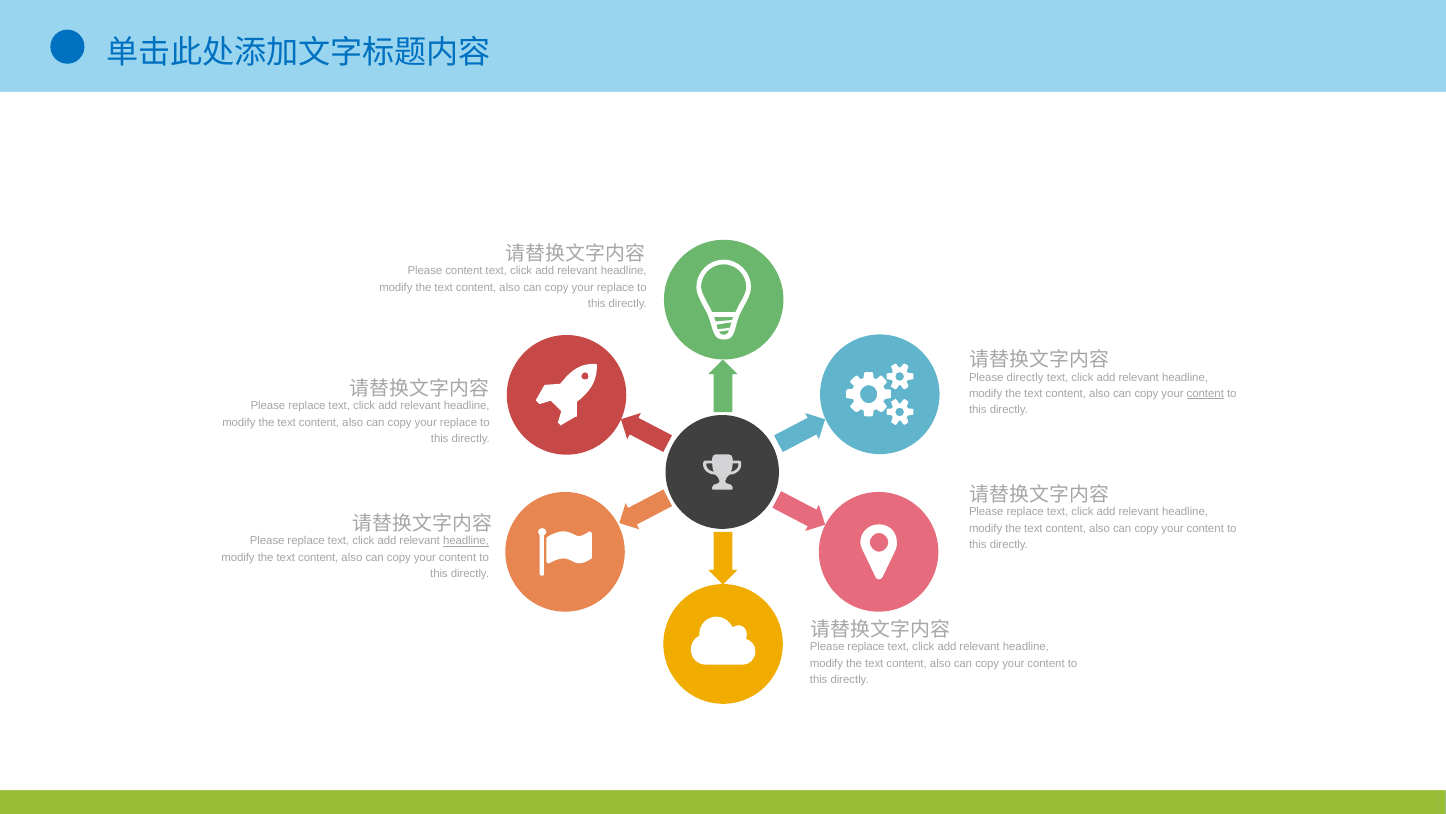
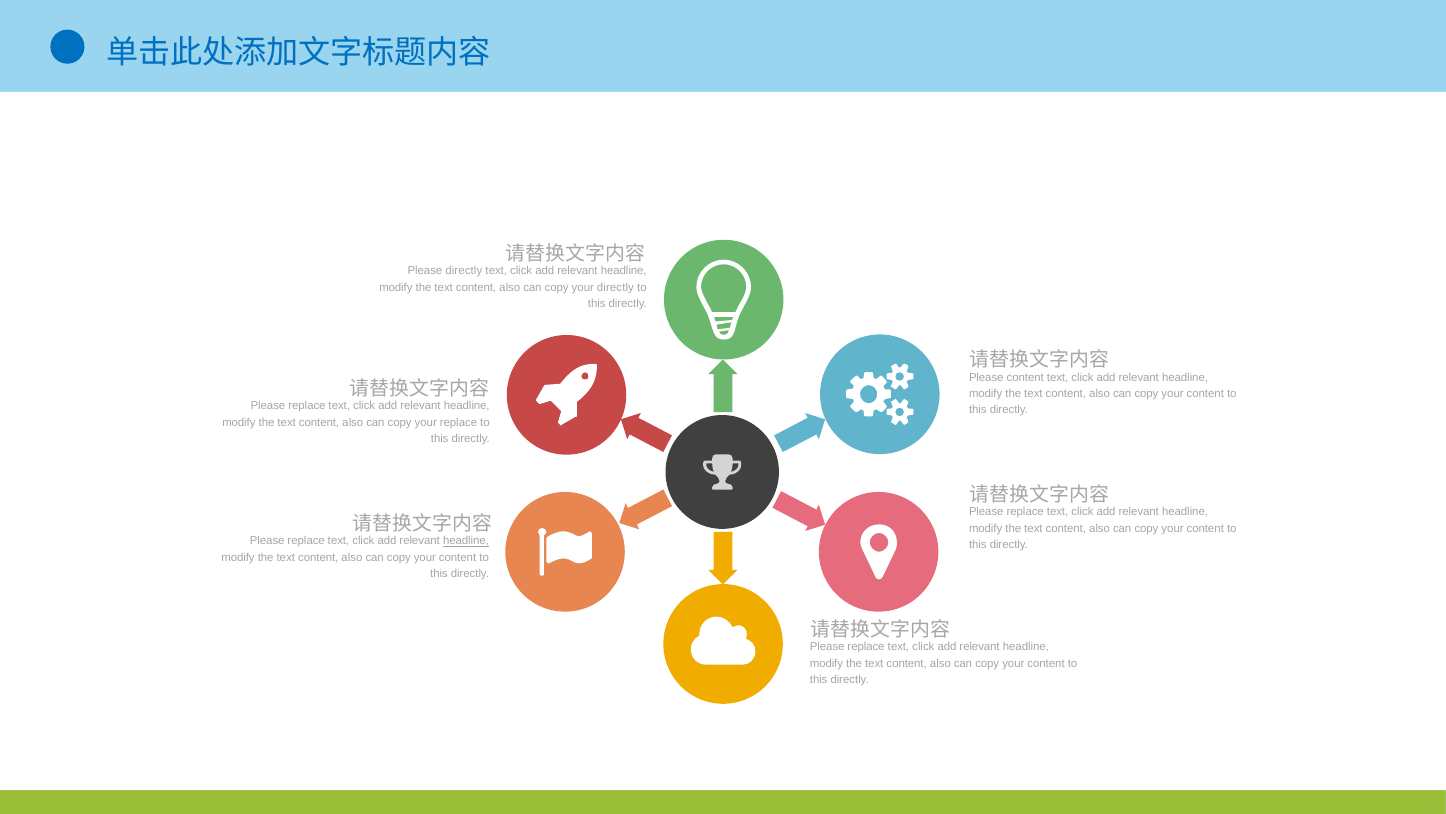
Please content: content -> directly (464, 271)
replace: replace -> directly (615, 287)
Please directly: directly -> content (1025, 377)
content underline: present -> none (1205, 393)
